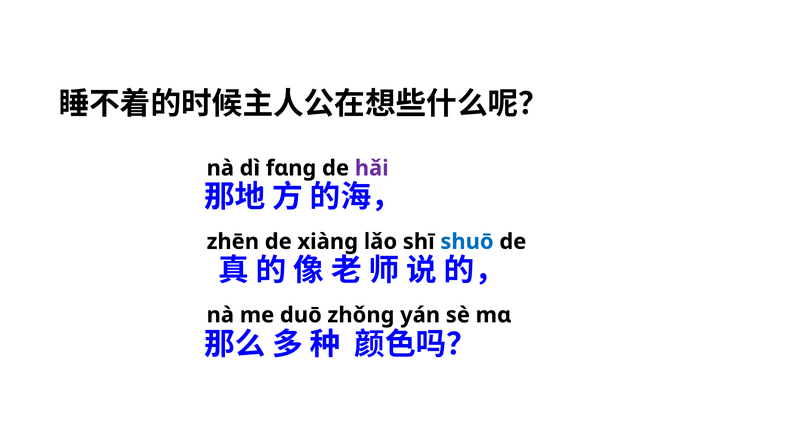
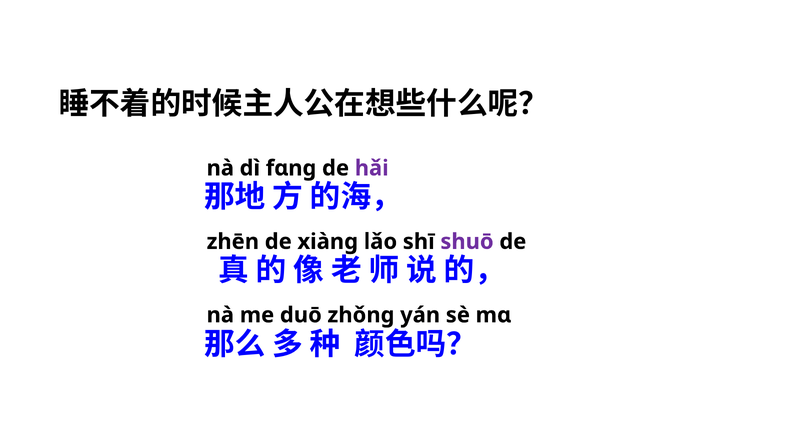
shuō colour: blue -> purple (467, 242)
